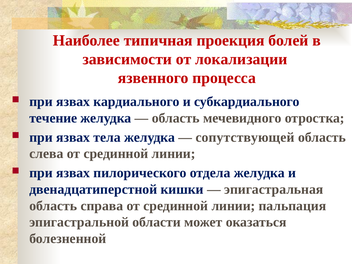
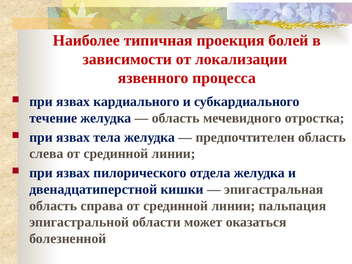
сопутствующей: сопутствующей -> предпочтителен (245, 137)
